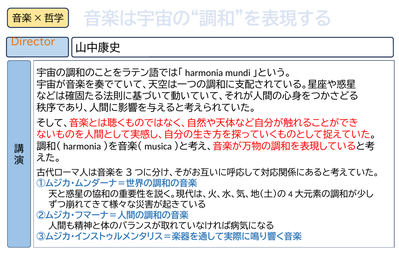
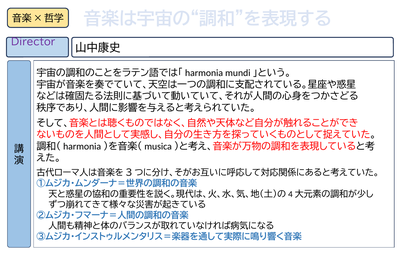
Director colour: orange -> purple (33, 42)
